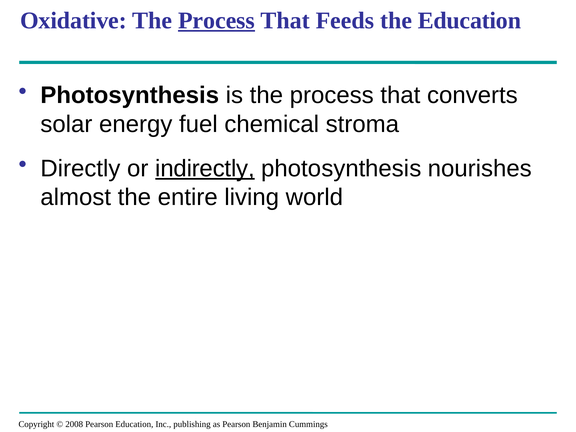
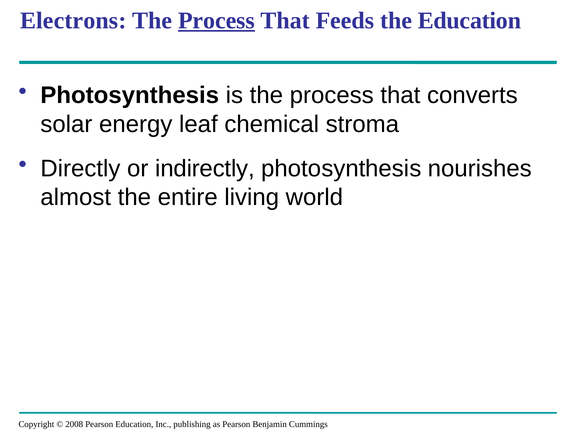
Oxidative: Oxidative -> Electrons (73, 20)
fuel: fuel -> leaf (199, 124)
indirectly underline: present -> none (205, 169)
